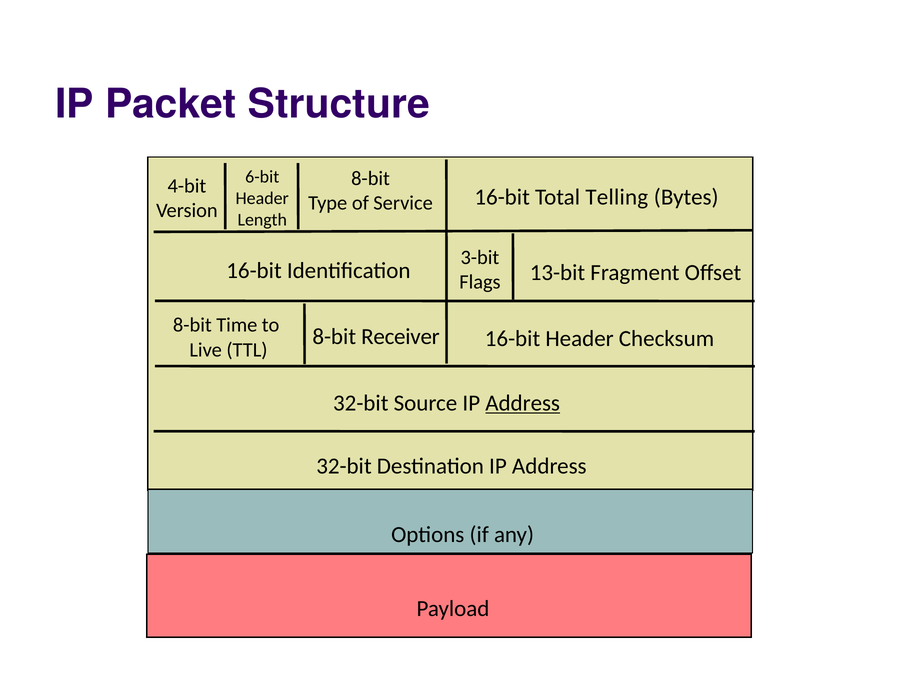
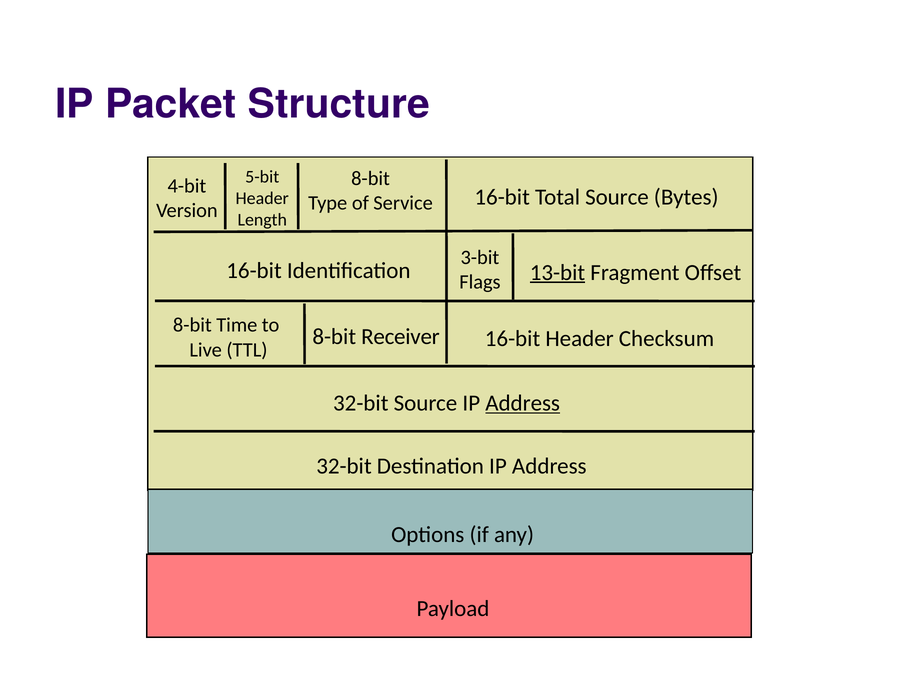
6-bit: 6-bit -> 5-bit (262, 177)
Total Telling: Telling -> Source (617, 197)
13-bit underline: none -> present (557, 273)
